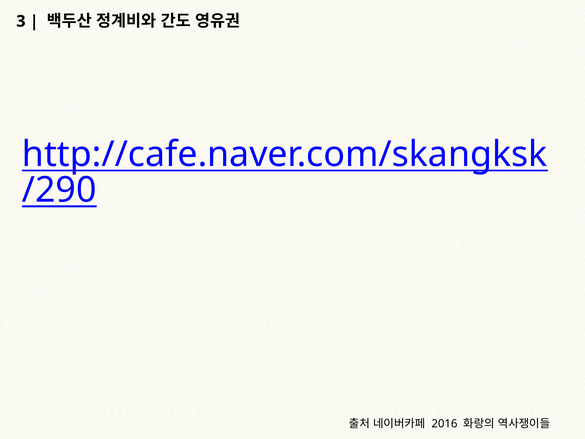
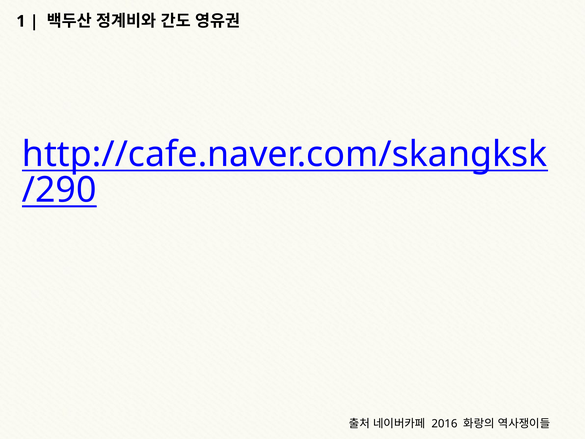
3: 3 -> 1 (21, 21)
